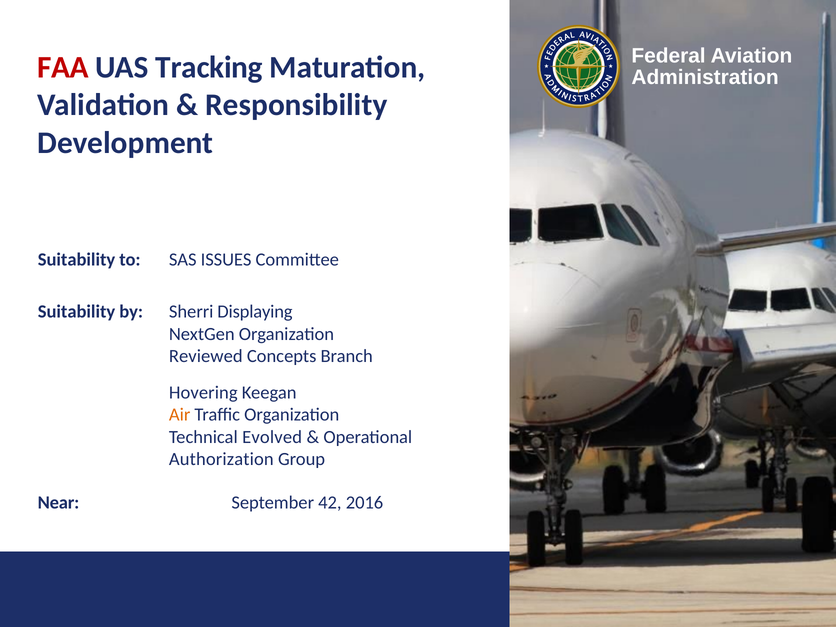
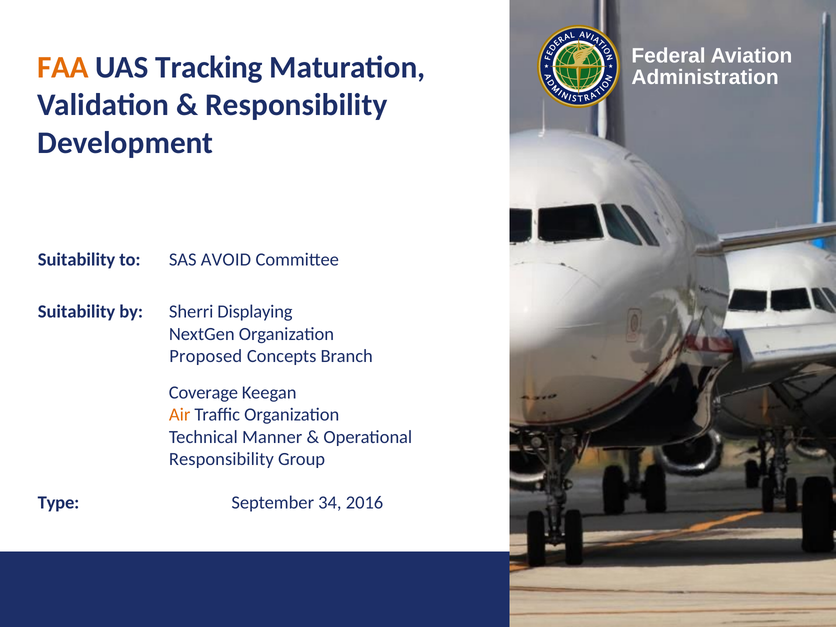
FAA colour: red -> orange (63, 67)
ISSUES: ISSUES -> AVOID (226, 260)
Reviewed: Reviewed -> Proposed (206, 356)
Hovering: Hovering -> Coverage (203, 392)
Evolved: Evolved -> Manner (272, 437)
Authorization: Authorization -> Responsibility (221, 459)
Near: Near -> Type (58, 502)
42: 42 -> 34 (330, 502)
